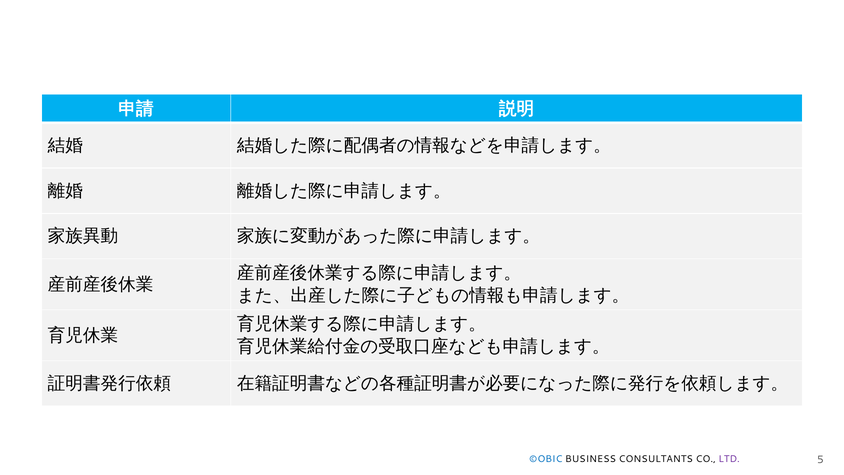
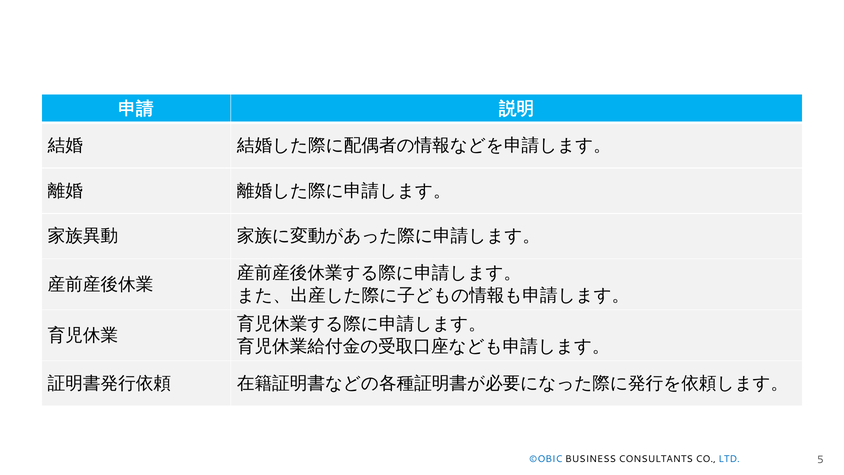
LTD colour: purple -> blue (729, 459)
